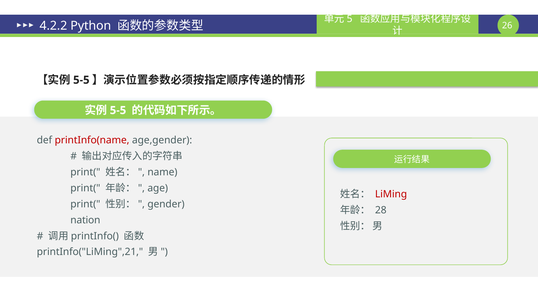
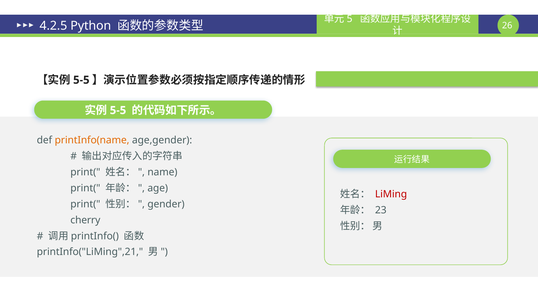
4.2.2: 4.2.2 -> 4.2.5 (53, 26)
printInfo(name colour: red -> orange (92, 140)
28: 28 -> 23 (381, 210)
nation: nation -> cherry (85, 220)
